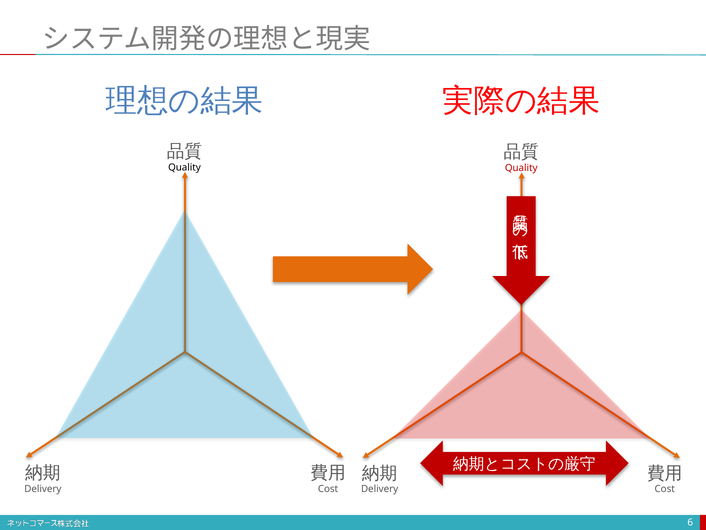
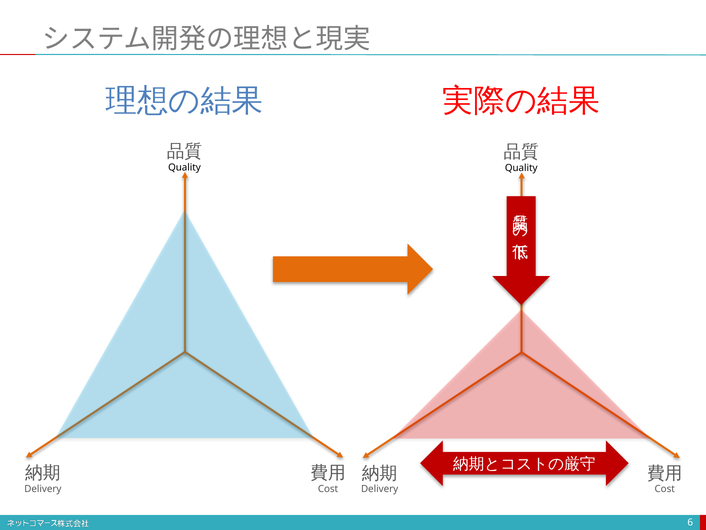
Quality colour: red -> black (521, 168)
